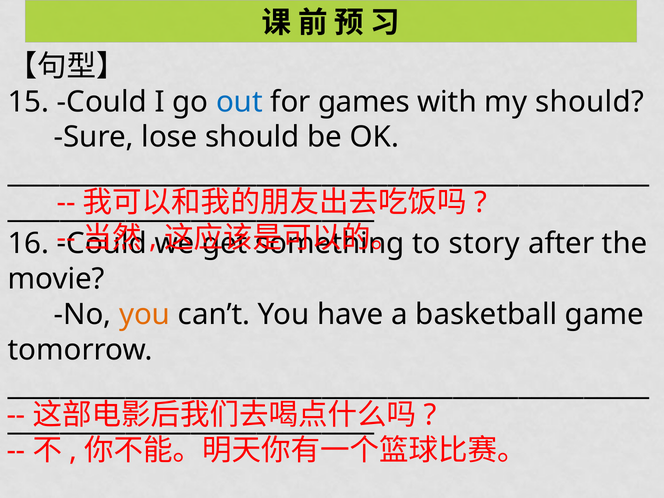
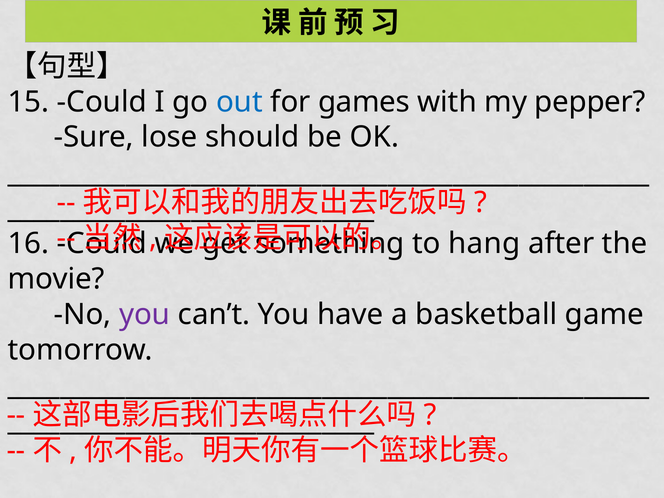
my should: should -> pepper (590, 102)
story: story -> hang (484, 243)
you colour: orange -> purple (145, 314)
